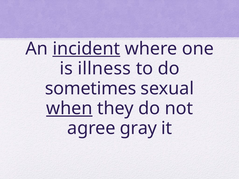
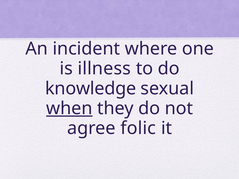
incident underline: present -> none (86, 49)
sometimes: sometimes -> knowledge (91, 89)
gray: gray -> folic (138, 128)
